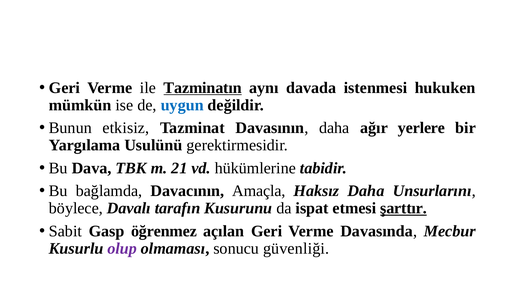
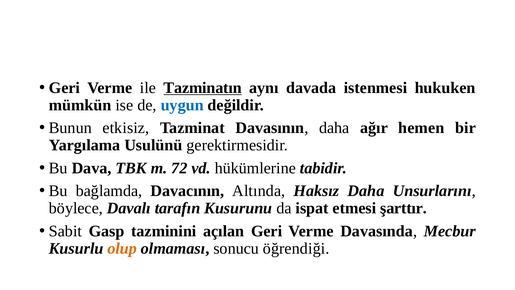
yerlere: yerlere -> hemen (421, 128)
21: 21 -> 72 (179, 168)
Amaçla: Amaçla -> Altında (259, 191)
şarttır underline: present -> none (404, 208)
öğrenmez: öğrenmez -> tazminini (164, 231)
olup colour: purple -> orange (122, 248)
güvenliği: güvenliği -> öğrendiği (296, 248)
